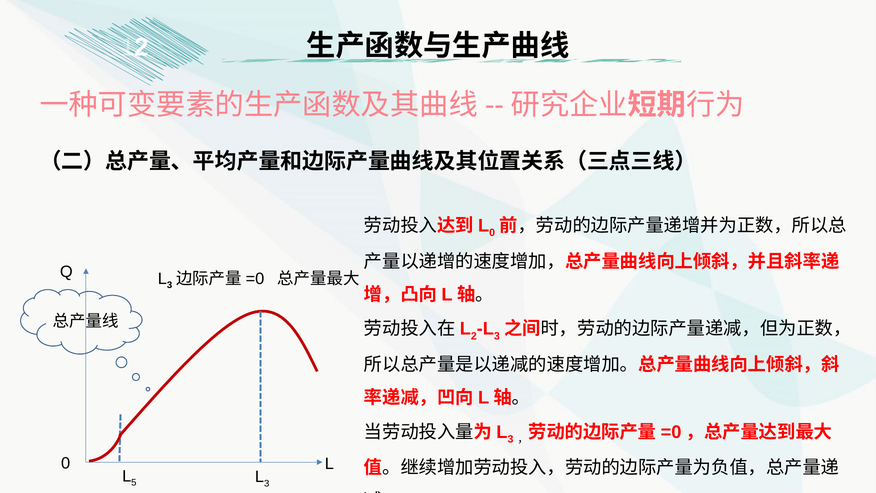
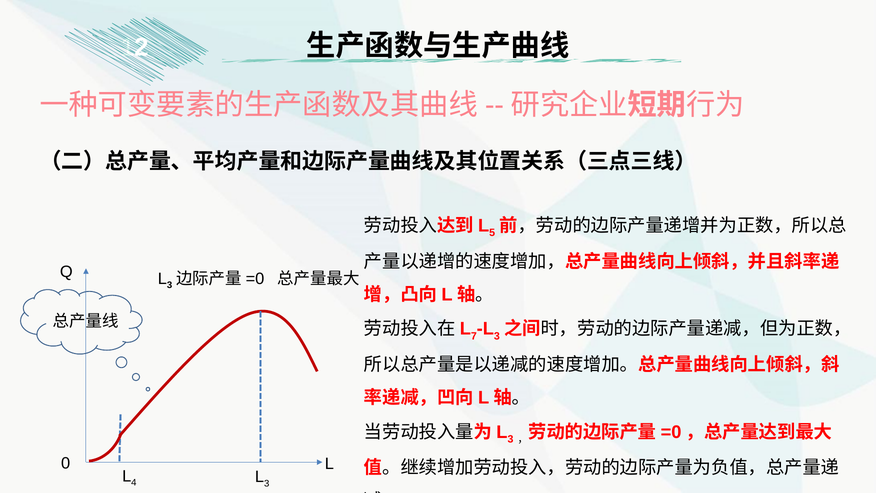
0: 0 -> 5 (492, 233)
2: 2 -> 7 (474, 336)
5: 5 -> 4 (134, 482)
